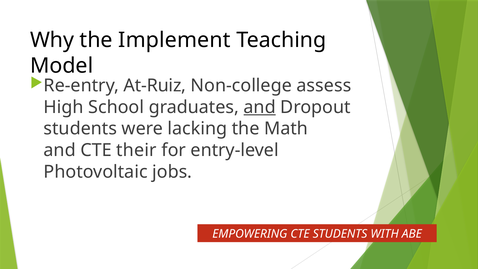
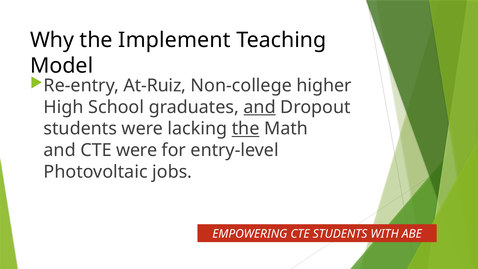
assess: assess -> higher (324, 86)
the underline: none -> present (246, 129)
CTE their: their -> were (137, 150)
